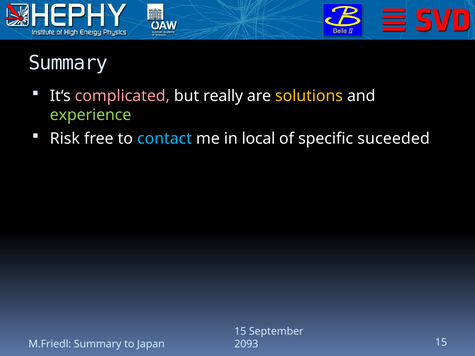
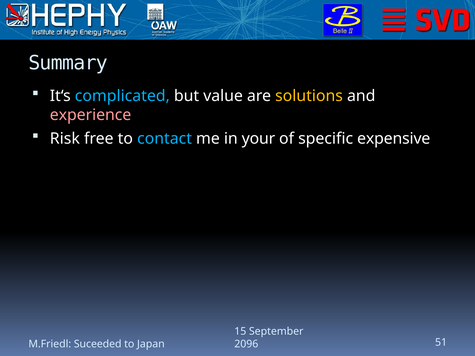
complicated colour: pink -> light blue (122, 96)
really: really -> value (223, 96)
experience colour: light green -> pink (91, 115)
local: local -> your (258, 139)
suceeded: suceeded -> expensive (394, 139)
M.Friedl Summary: Summary -> Suceeded (98, 344)
2093: 2093 -> 2096 (246, 344)
Japan 15: 15 -> 51 (441, 343)
